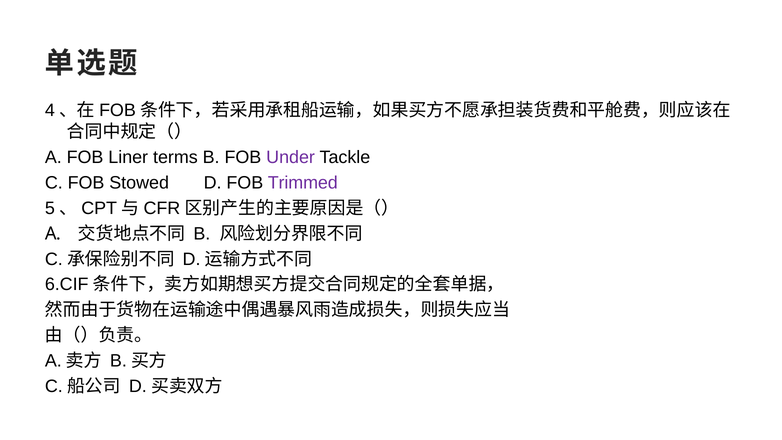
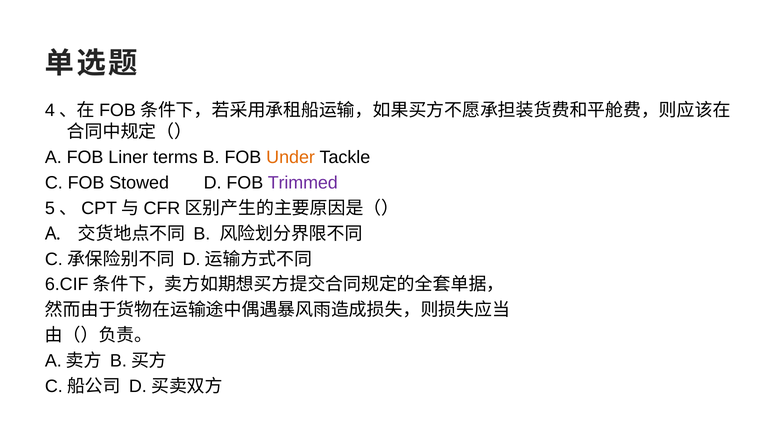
Under colour: purple -> orange (291, 157)
